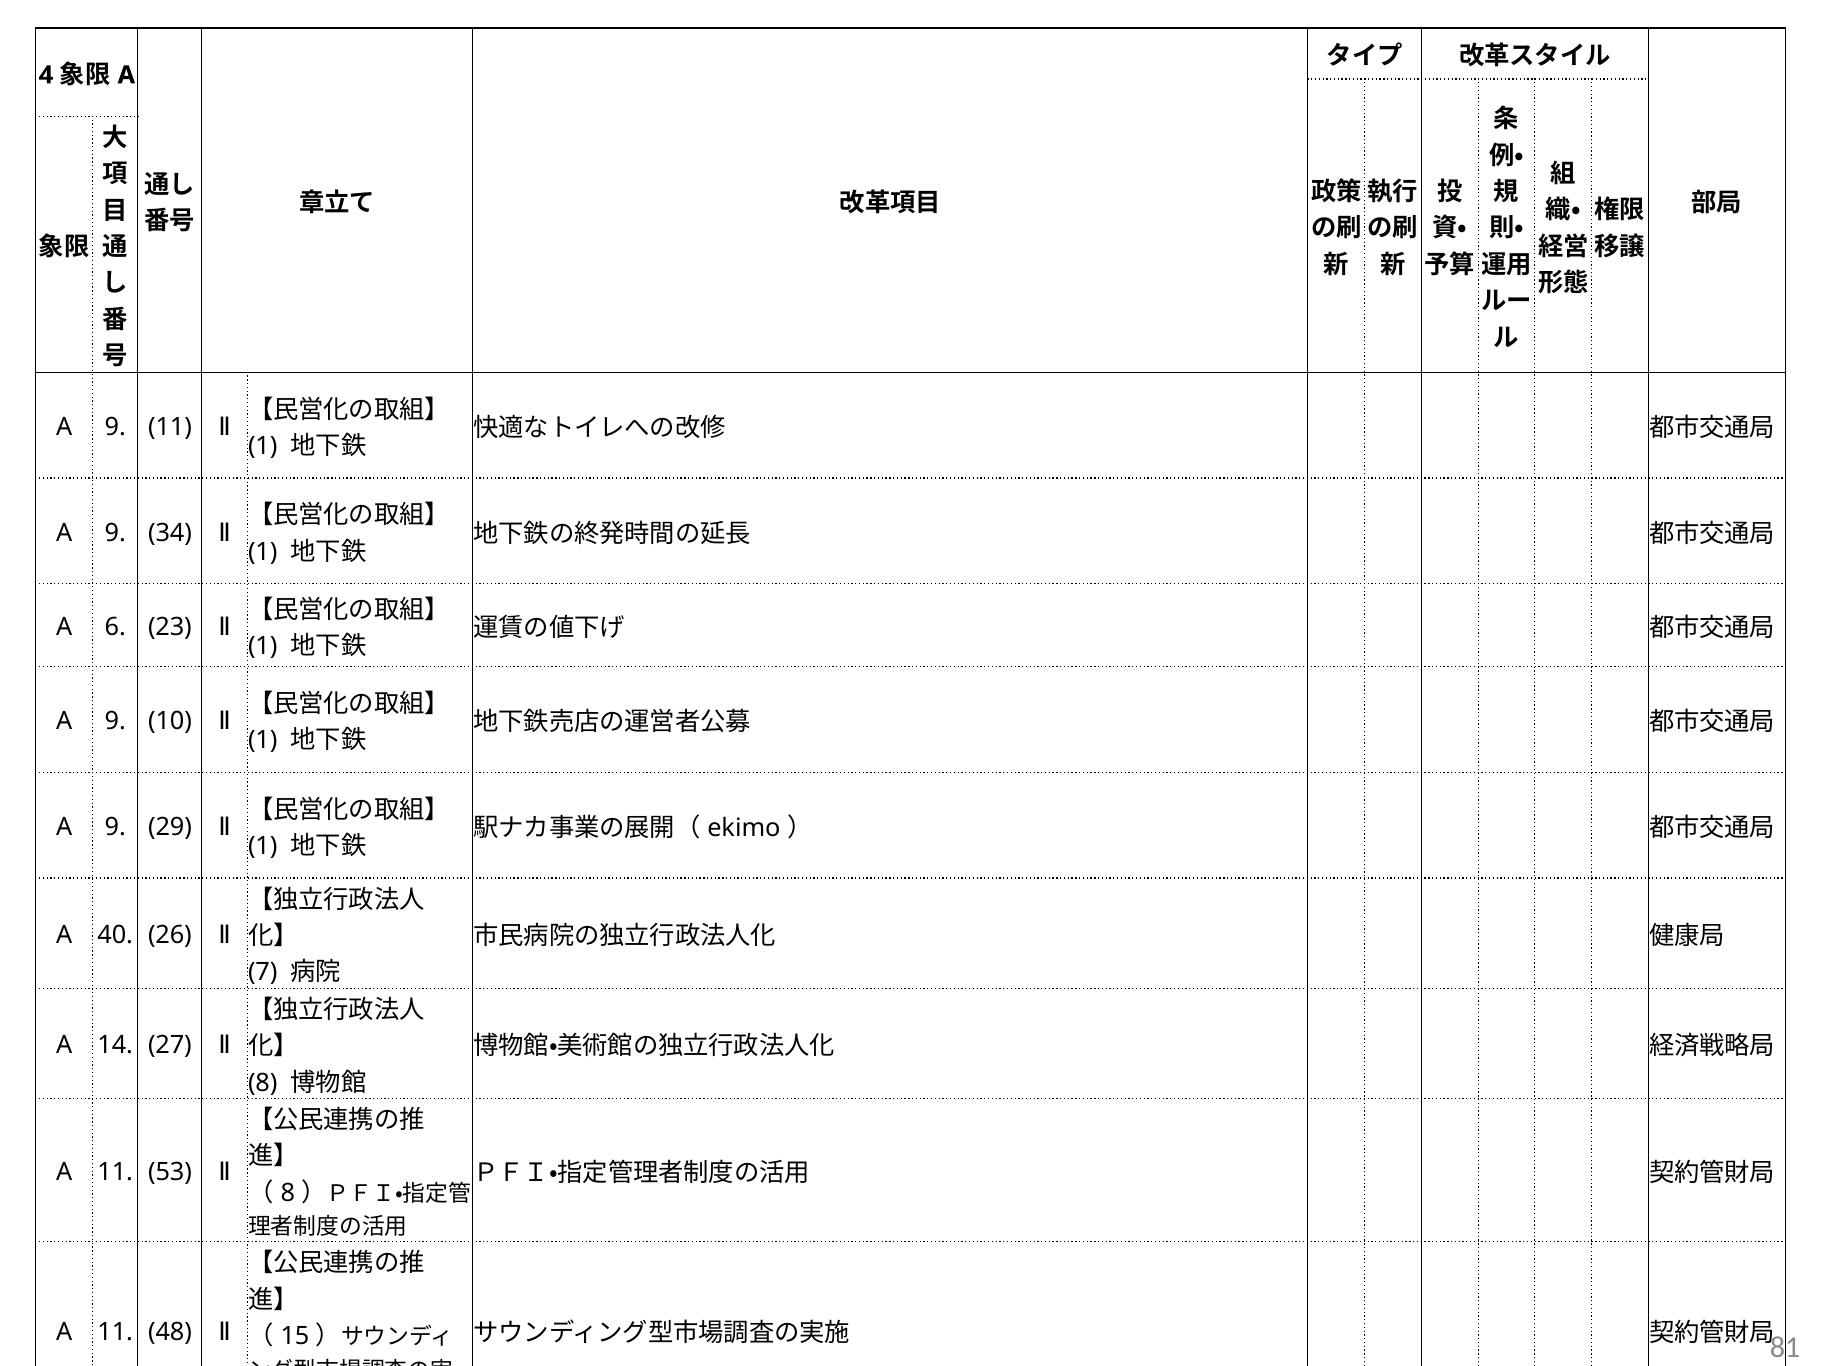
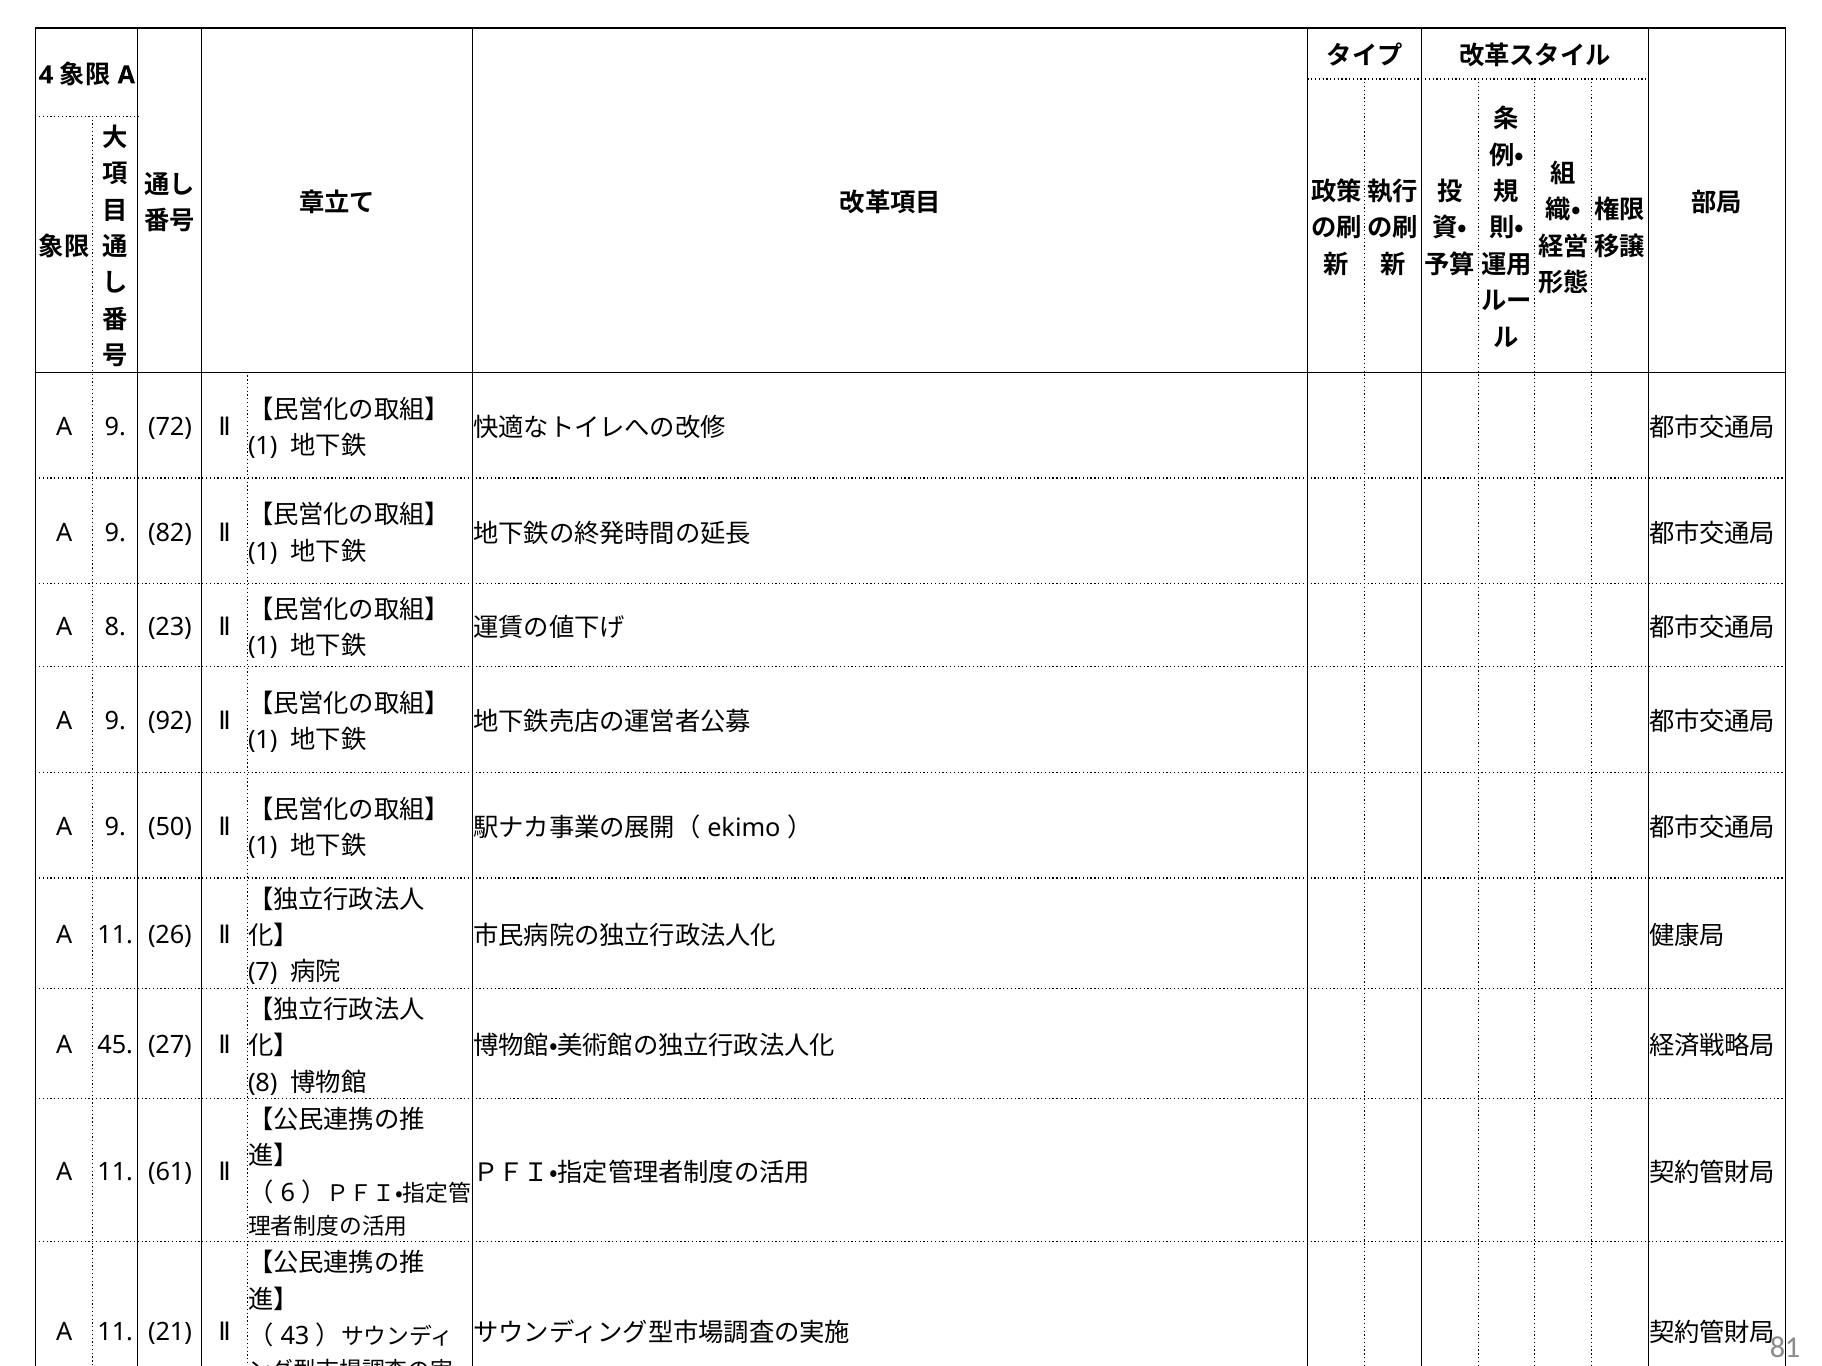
9 11: 11 -> 72 (170, 427)
34: 34 -> 82 (170, 533)
A 6: 6 -> 8 (115, 627)
10: 10 -> 92 (170, 722)
29: 29 -> 50 (170, 827)
40: 40 -> 11 (115, 935)
14: 14 -> 45 (115, 1046)
53: 53 -> 61 (170, 1172)
8: 8 -> 6 (288, 1193)
48: 48 -> 21 (170, 1332)
15: 15 -> 43 (295, 1337)
